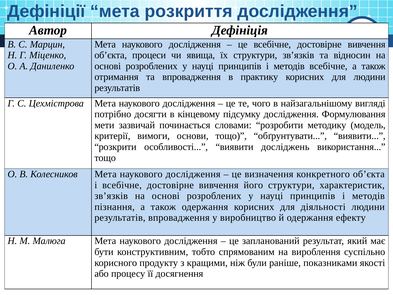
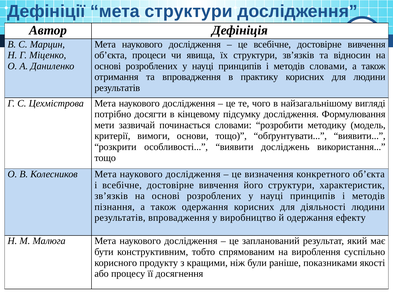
мета розкриття: розкриття -> структури (189, 11)
методів всебічне: всебічне -> словами (328, 66)
